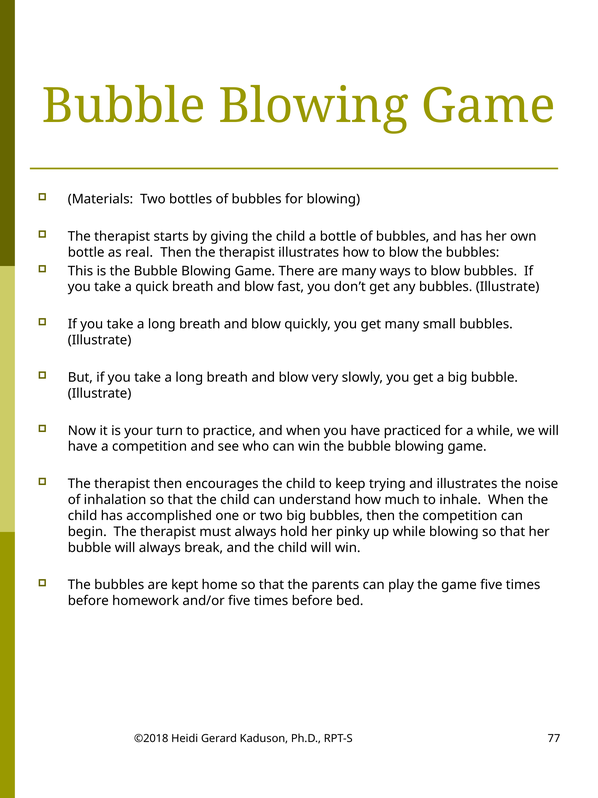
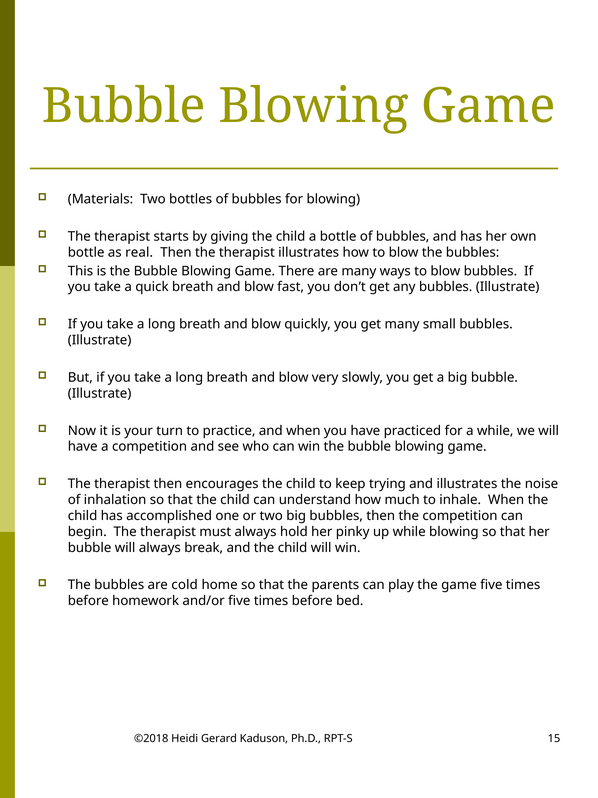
kept: kept -> cold (185, 584)
77: 77 -> 15 (554, 738)
